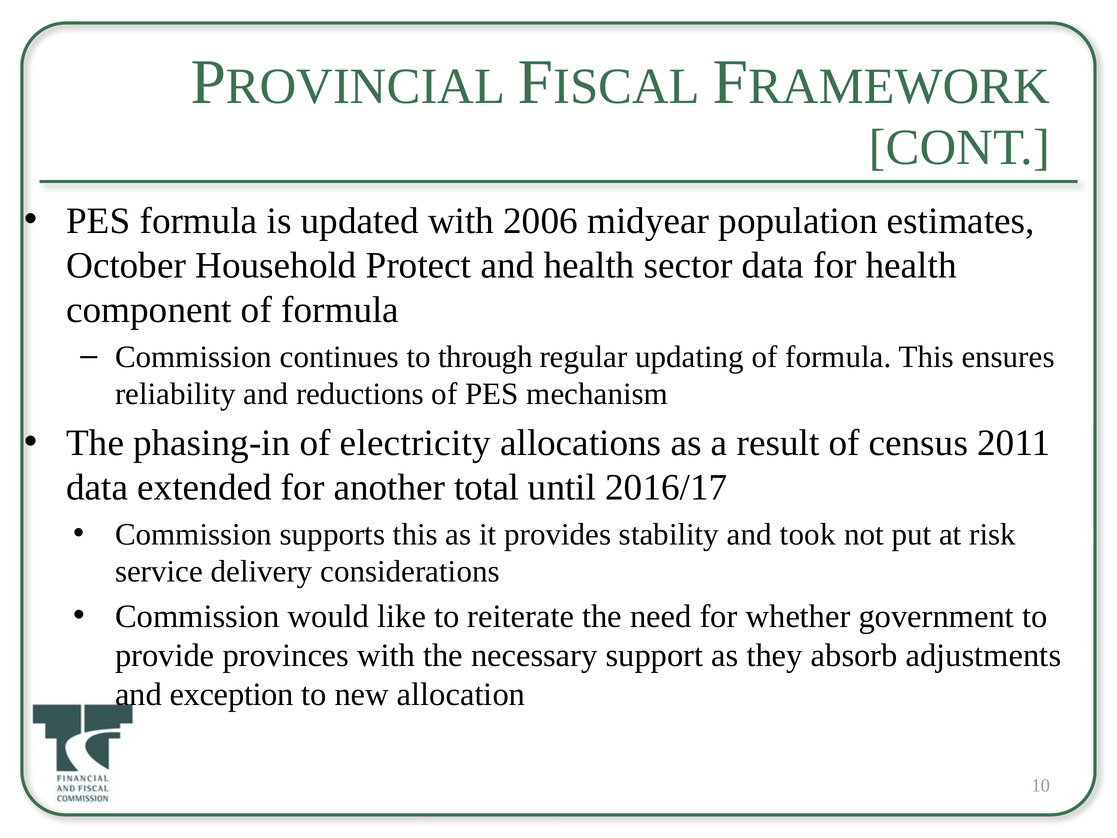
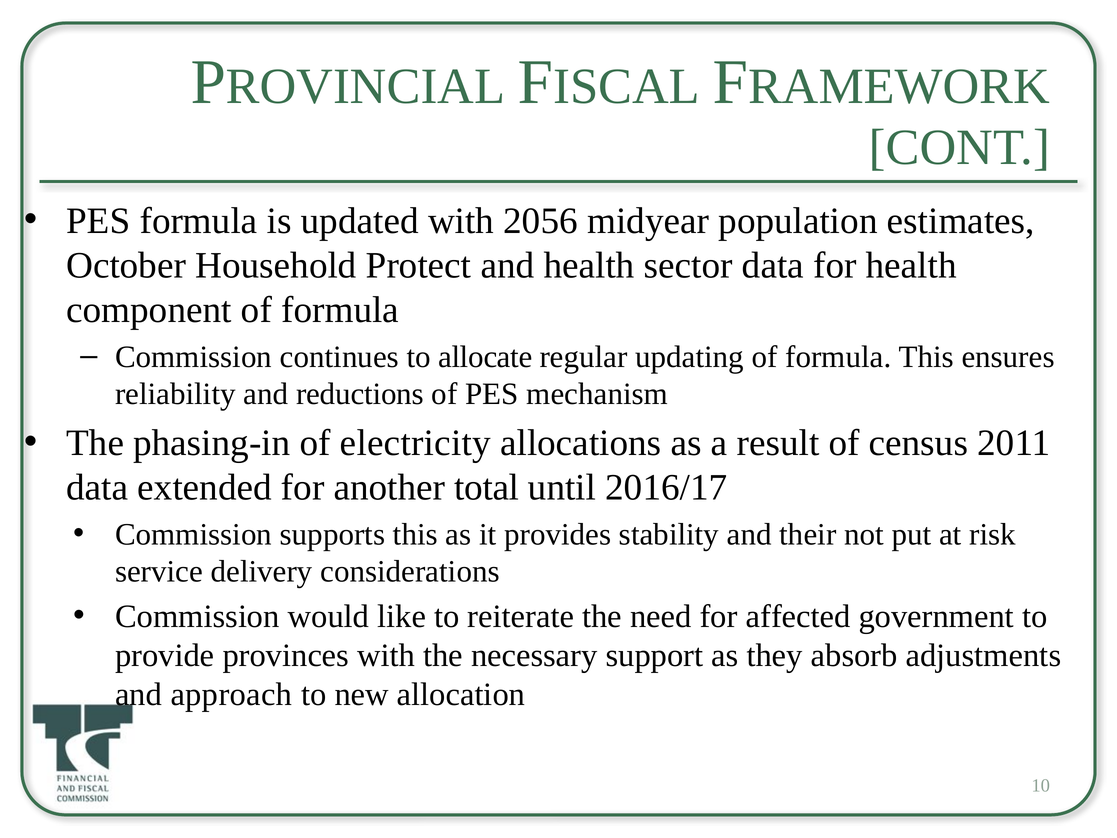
2006: 2006 -> 2056 (541, 221)
through: through -> allocate (485, 357)
took: took -> their (808, 534)
whether: whether -> affected (798, 616)
exception: exception -> approach (231, 694)
